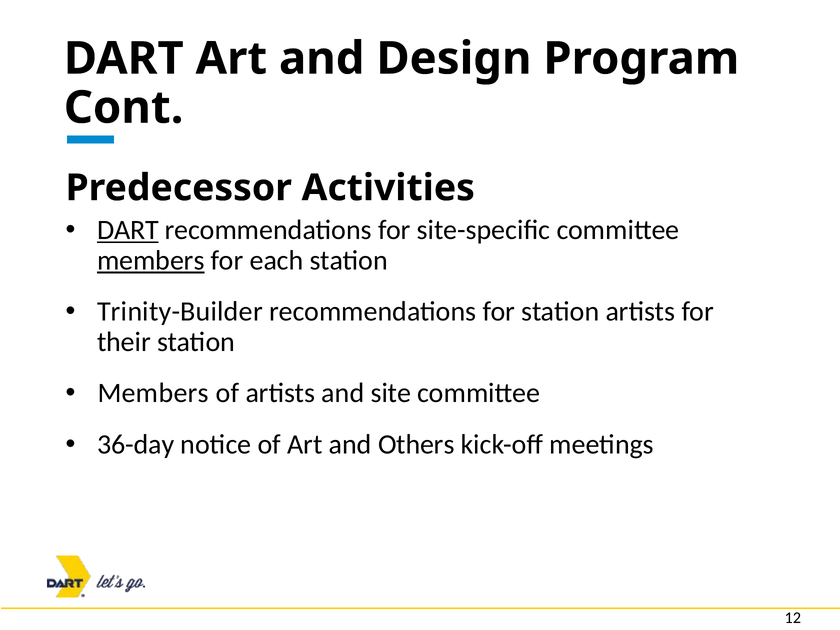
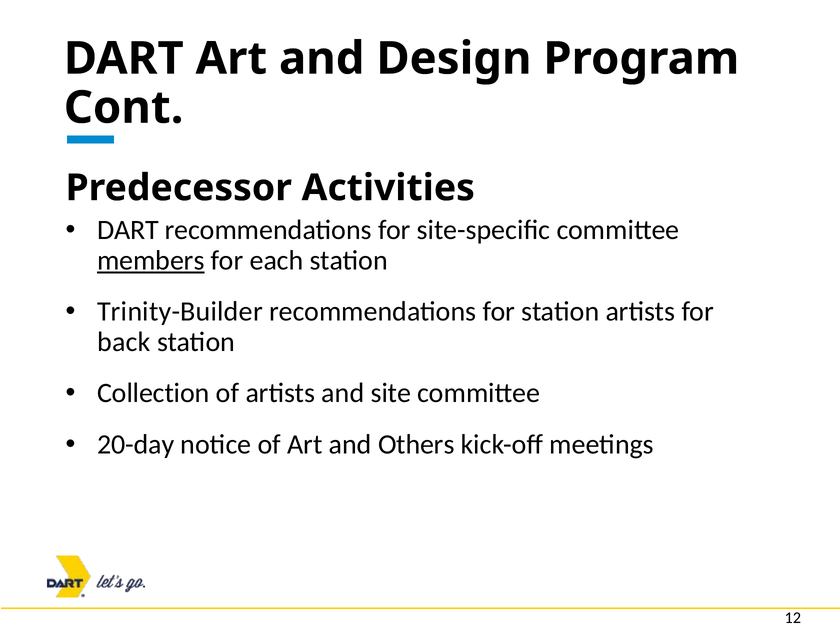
DART underline: present -> none (128, 230)
their: their -> back (124, 342)
Members: Members -> Collection (153, 393)
36-day: 36-day -> 20-day (136, 444)
